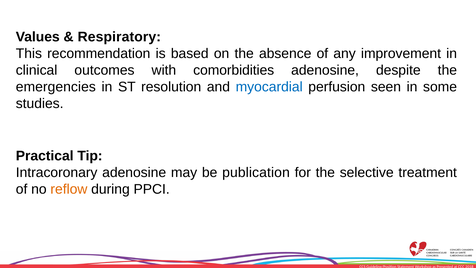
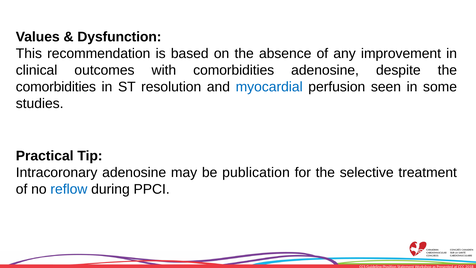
Respiratory: Respiratory -> Dysfunction (119, 37)
emergencies: emergencies -> comorbidities (56, 87)
reflow colour: orange -> blue (69, 189)
